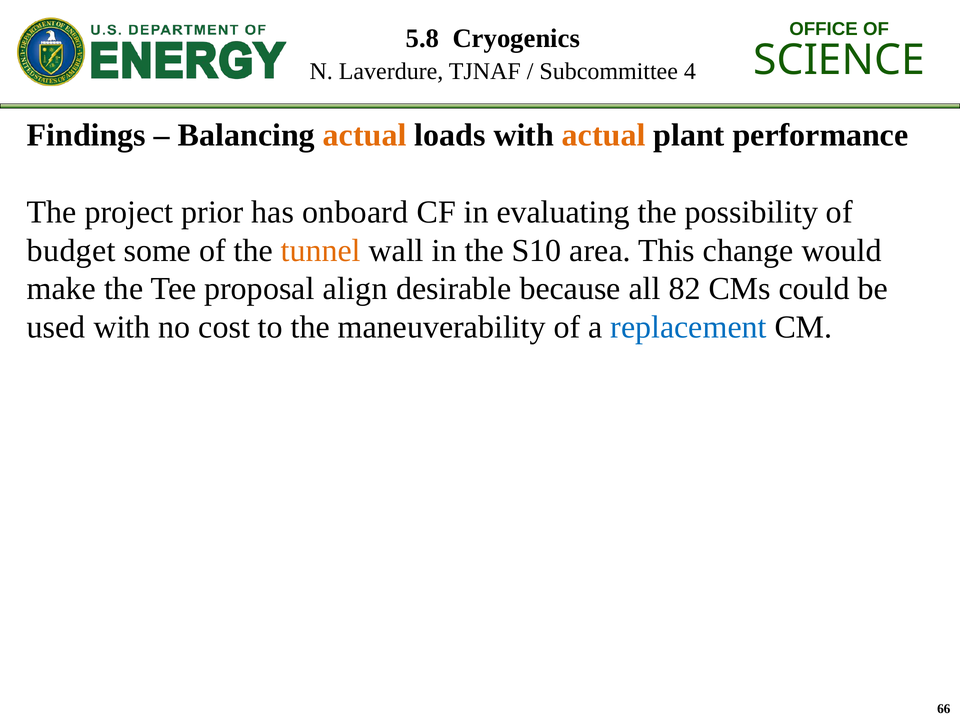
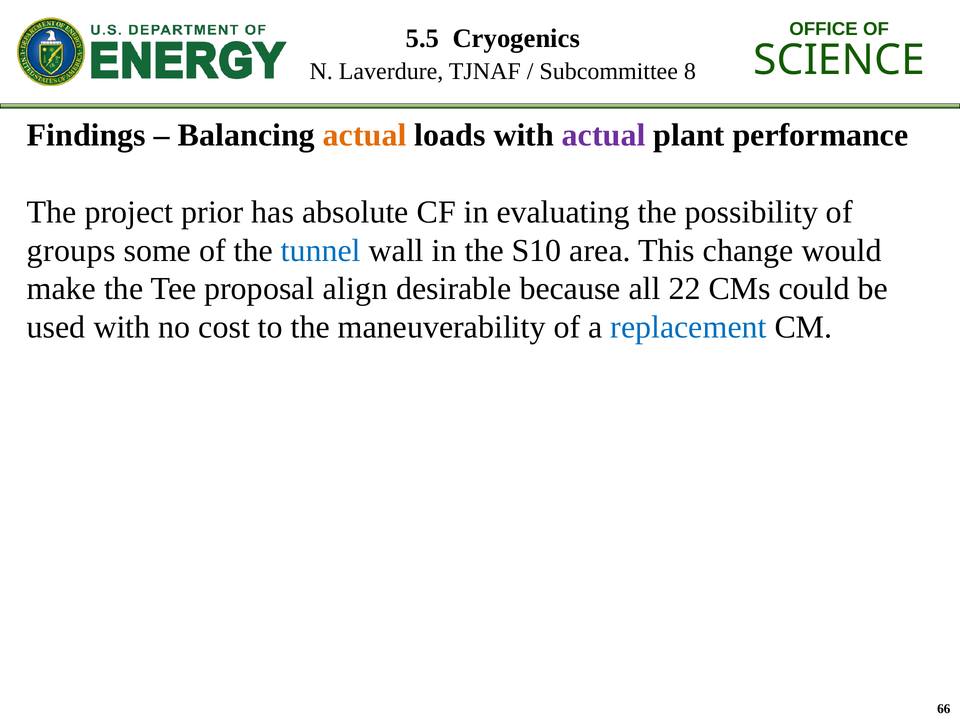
5.8: 5.8 -> 5.5 (423, 39)
4: 4 -> 8 (690, 72)
actual colour: orange -> purple (604, 135)
onboard: onboard -> absolute (355, 212)
budget: budget -> groups (71, 251)
tunnel colour: orange -> blue (321, 251)
82: 82 -> 22 (685, 289)
